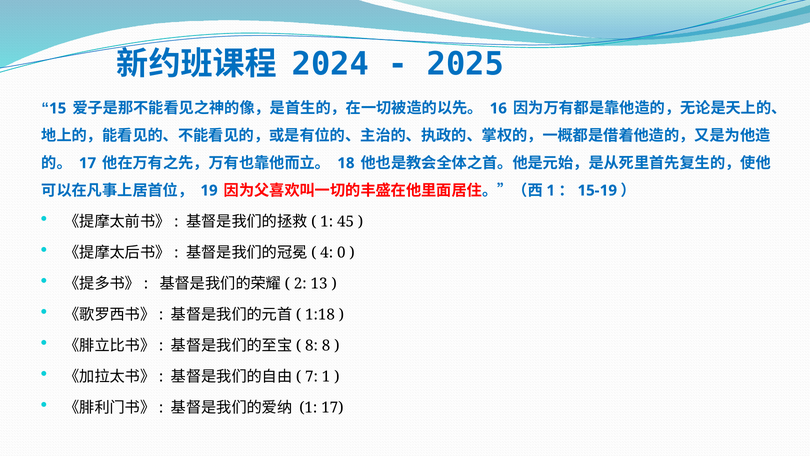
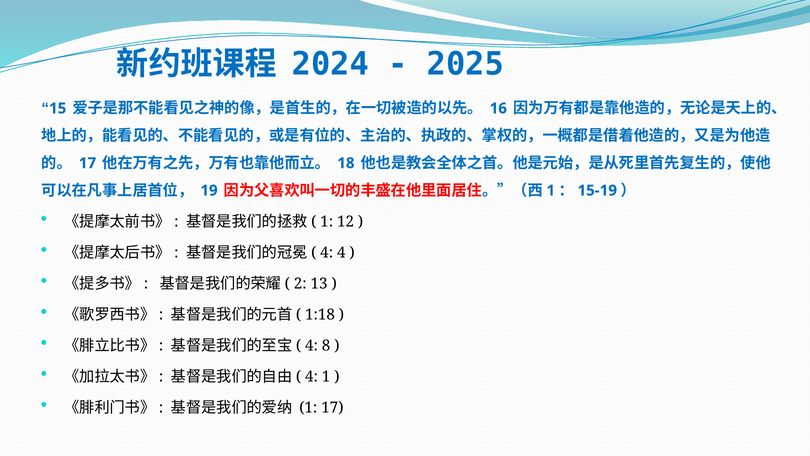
45: 45 -> 12 (346, 221)
4 0: 0 -> 4 (341, 252)
8: 8 -> 4 (311, 345)
7: 7 -> 4 (311, 376)
